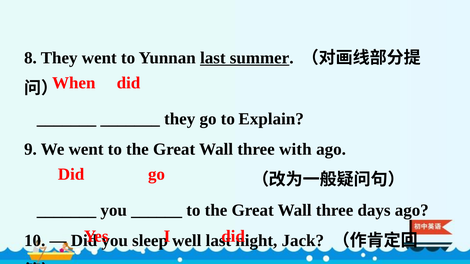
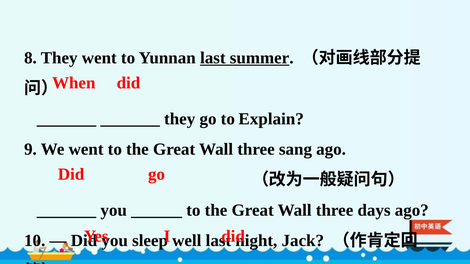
with: with -> sang (295, 149)
